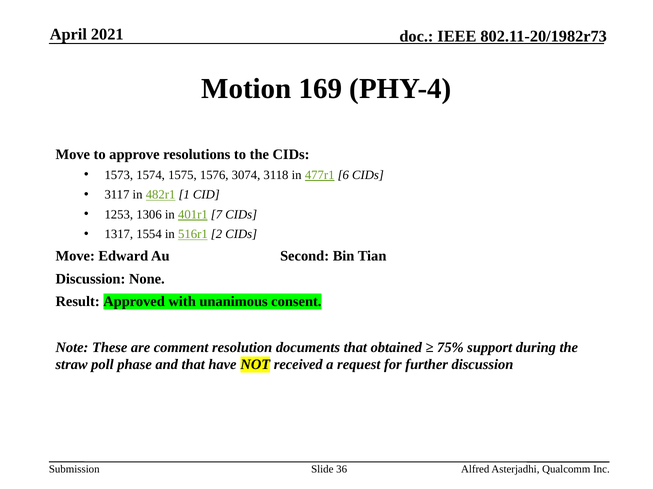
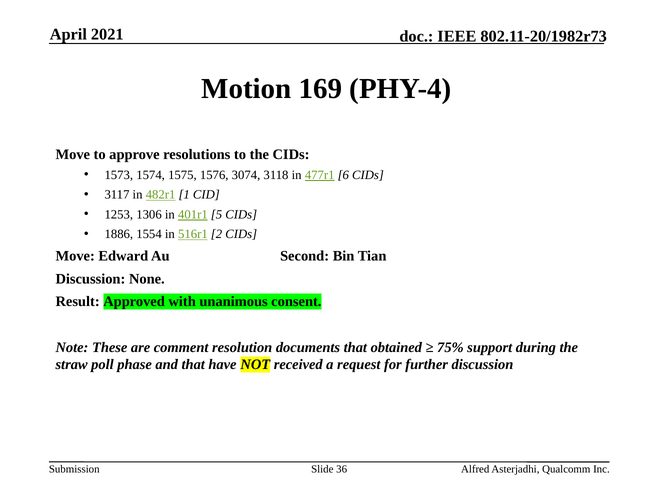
7: 7 -> 5 (217, 215)
1317: 1317 -> 1886 (119, 235)
